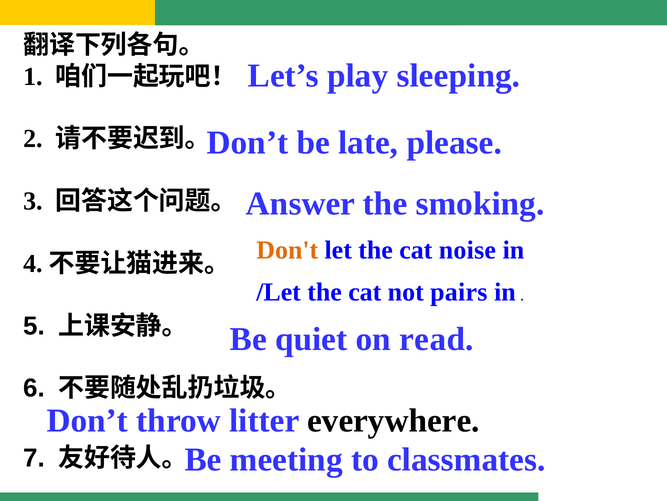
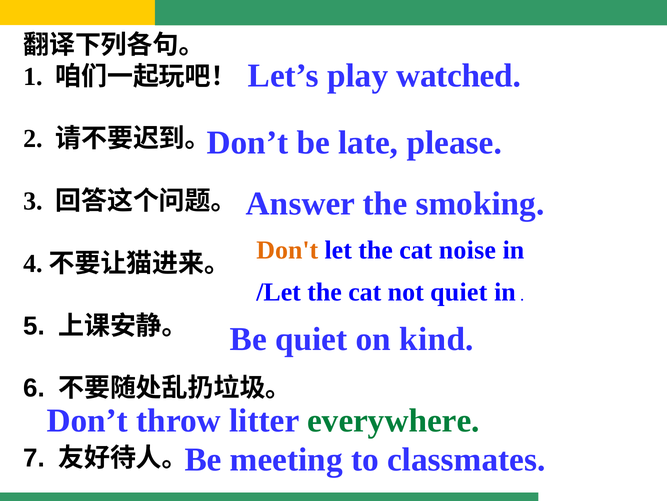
sleeping: sleeping -> watched (459, 76)
not pairs: pairs -> quiet (459, 292)
read: read -> kind (437, 339)
everywhere colour: black -> green (393, 420)
